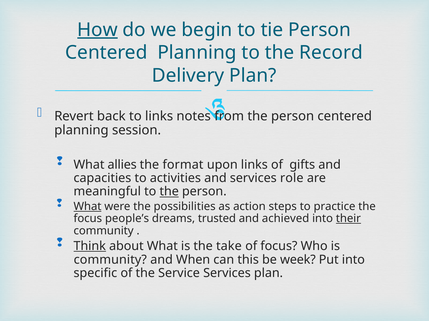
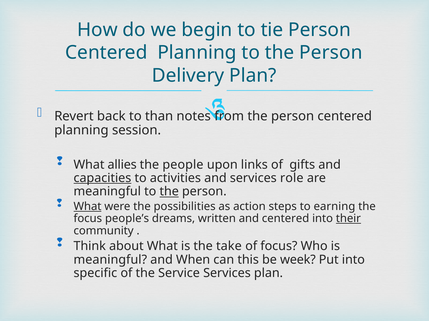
How underline: present -> none (98, 30)
Planning to the Record: Record -> Person (331, 53)
to links: links -> than (159, 116)
format: format -> people (183, 165)
capacities underline: none -> present (102, 178)
practice: practice -> earning (334, 207)
trusted: trusted -> written (217, 219)
and achieved: achieved -> centered (286, 219)
Think underline: present -> none (90, 247)
community: community -> meaningful (110, 260)
